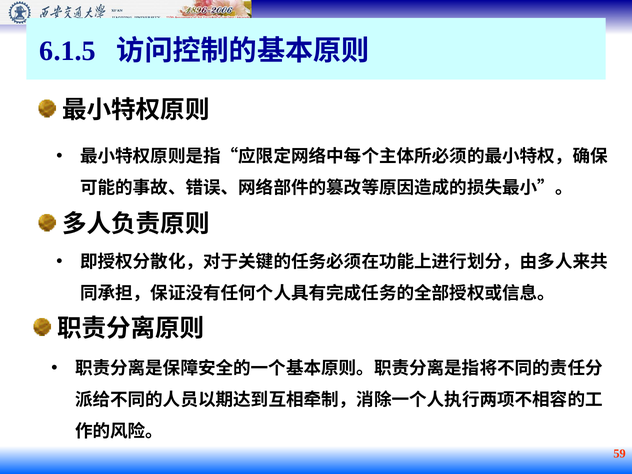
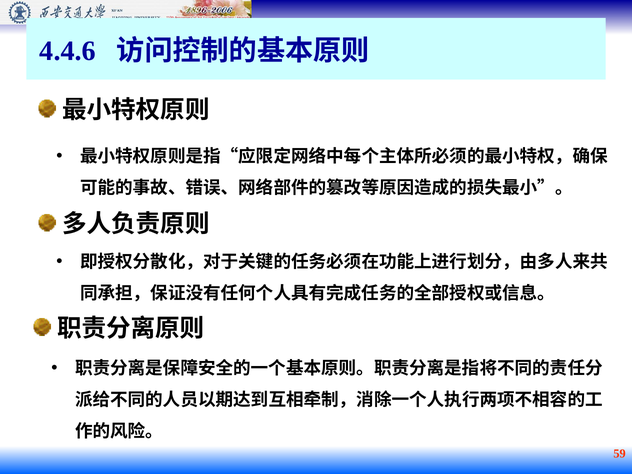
6.1.5: 6.1.5 -> 4.4.6 (68, 51)
